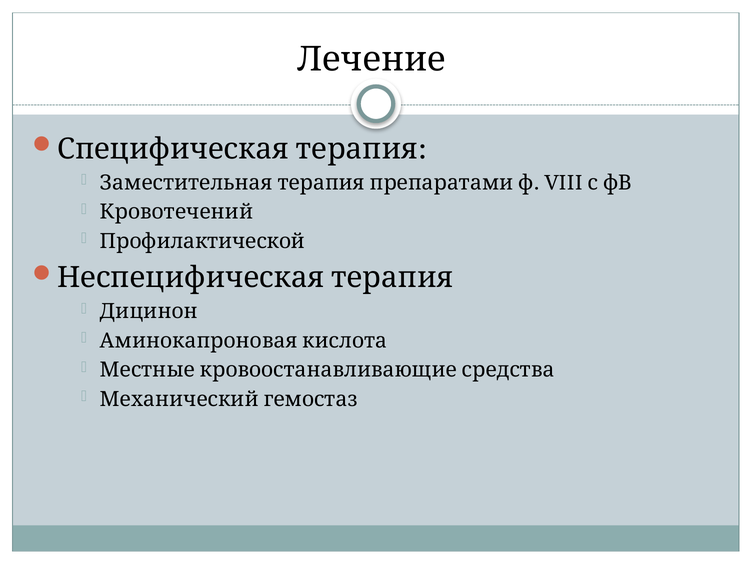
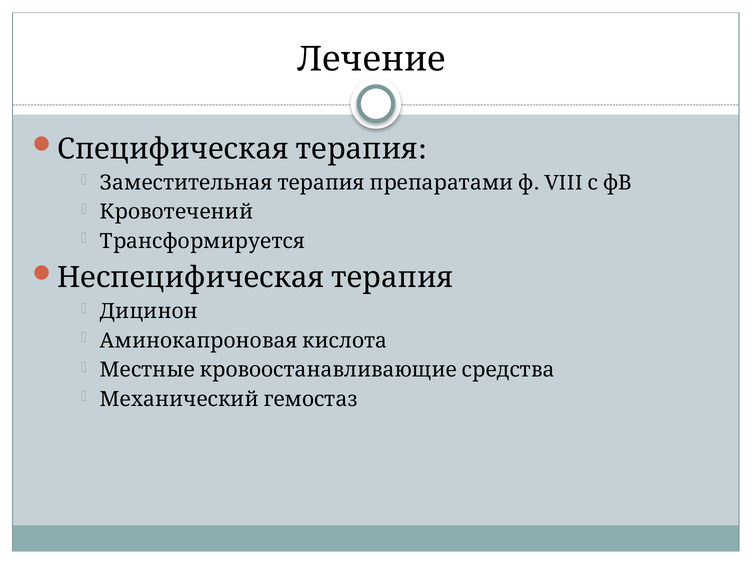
Профилактической: Профилактической -> Трансформируется (202, 241)
